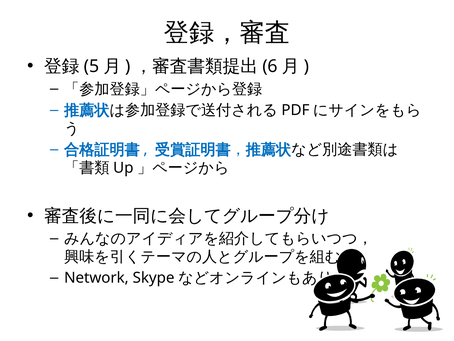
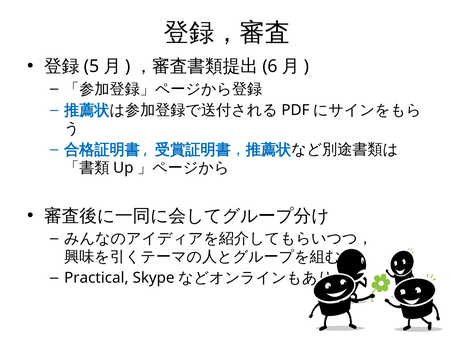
Network: Network -> Practical (96, 278)
